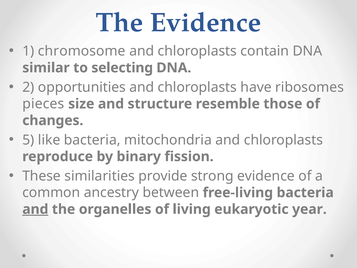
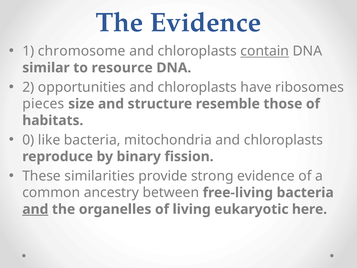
contain underline: none -> present (265, 51)
selecting: selecting -> resource (122, 68)
changes: changes -> habitats (53, 120)
5: 5 -> 0 (28, 140)
year: year -> here (309, 209)
